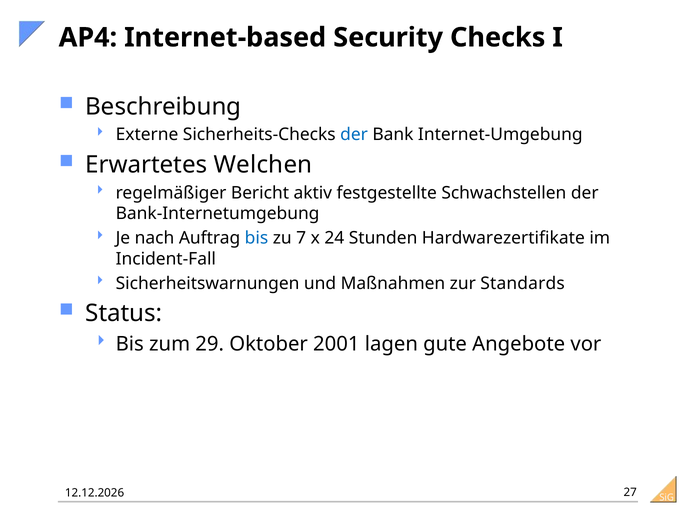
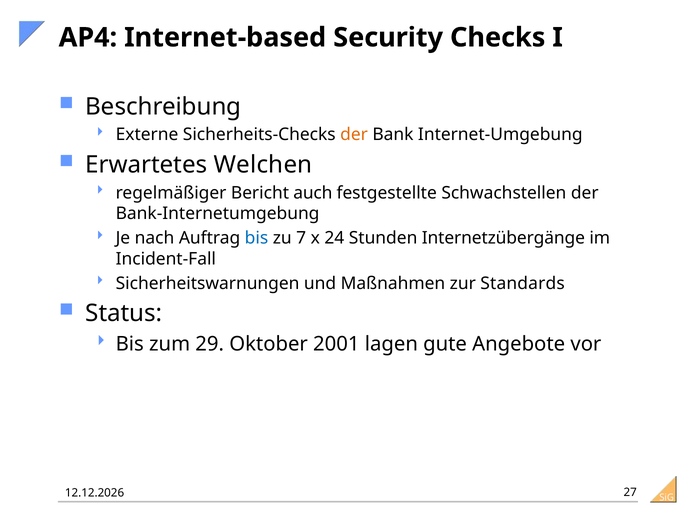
der colour: blue -> orange (354, 135)
aktiv: aktiv -> auch (313, 193)
Hardwarezertifikate: Hardwarezertifikate -> Internetzübergänge (503, 238)
